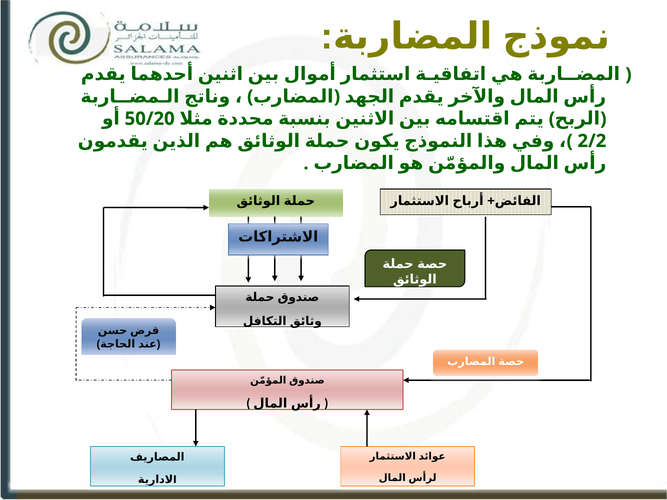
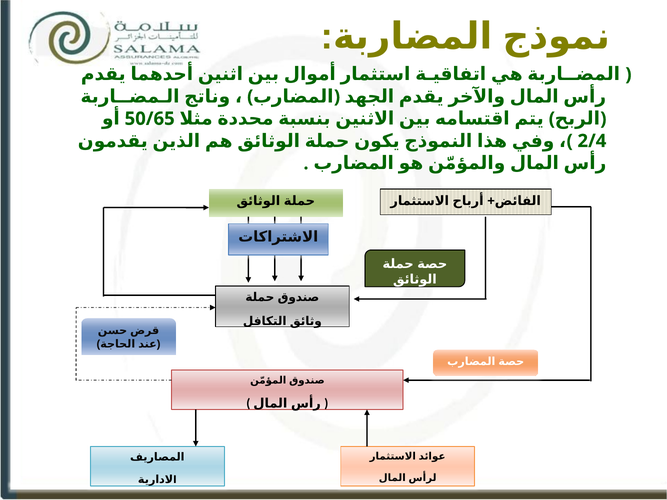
50/20: 50/20 -> 50/65 (150, 119)
2/2: 2/2 -> 2/4 (592, 141)
